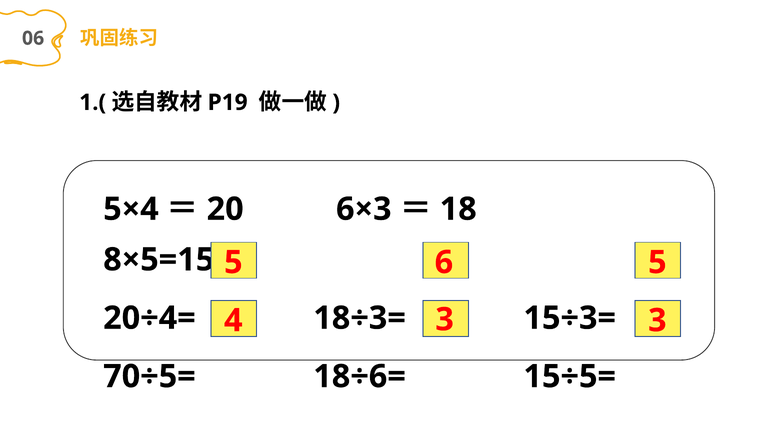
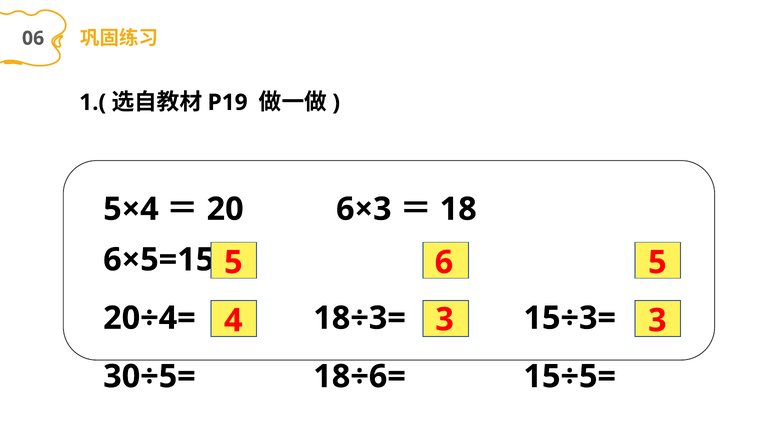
8×5=15: 8×5=15 -> 6×5=15 (159, 259)
70÷5=: 70÷5= -> 30÷5= (149, 376)
